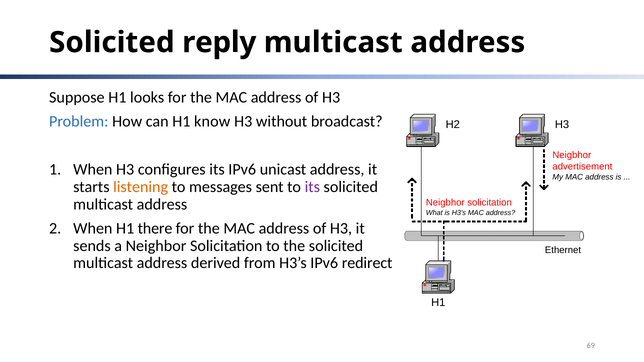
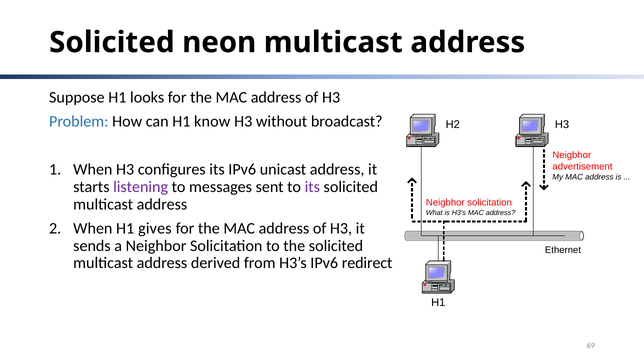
reply: reply -> neon (219, 42)
listening colour: orange -> purple (141, 187)
there: there -> gives (155, 229)
